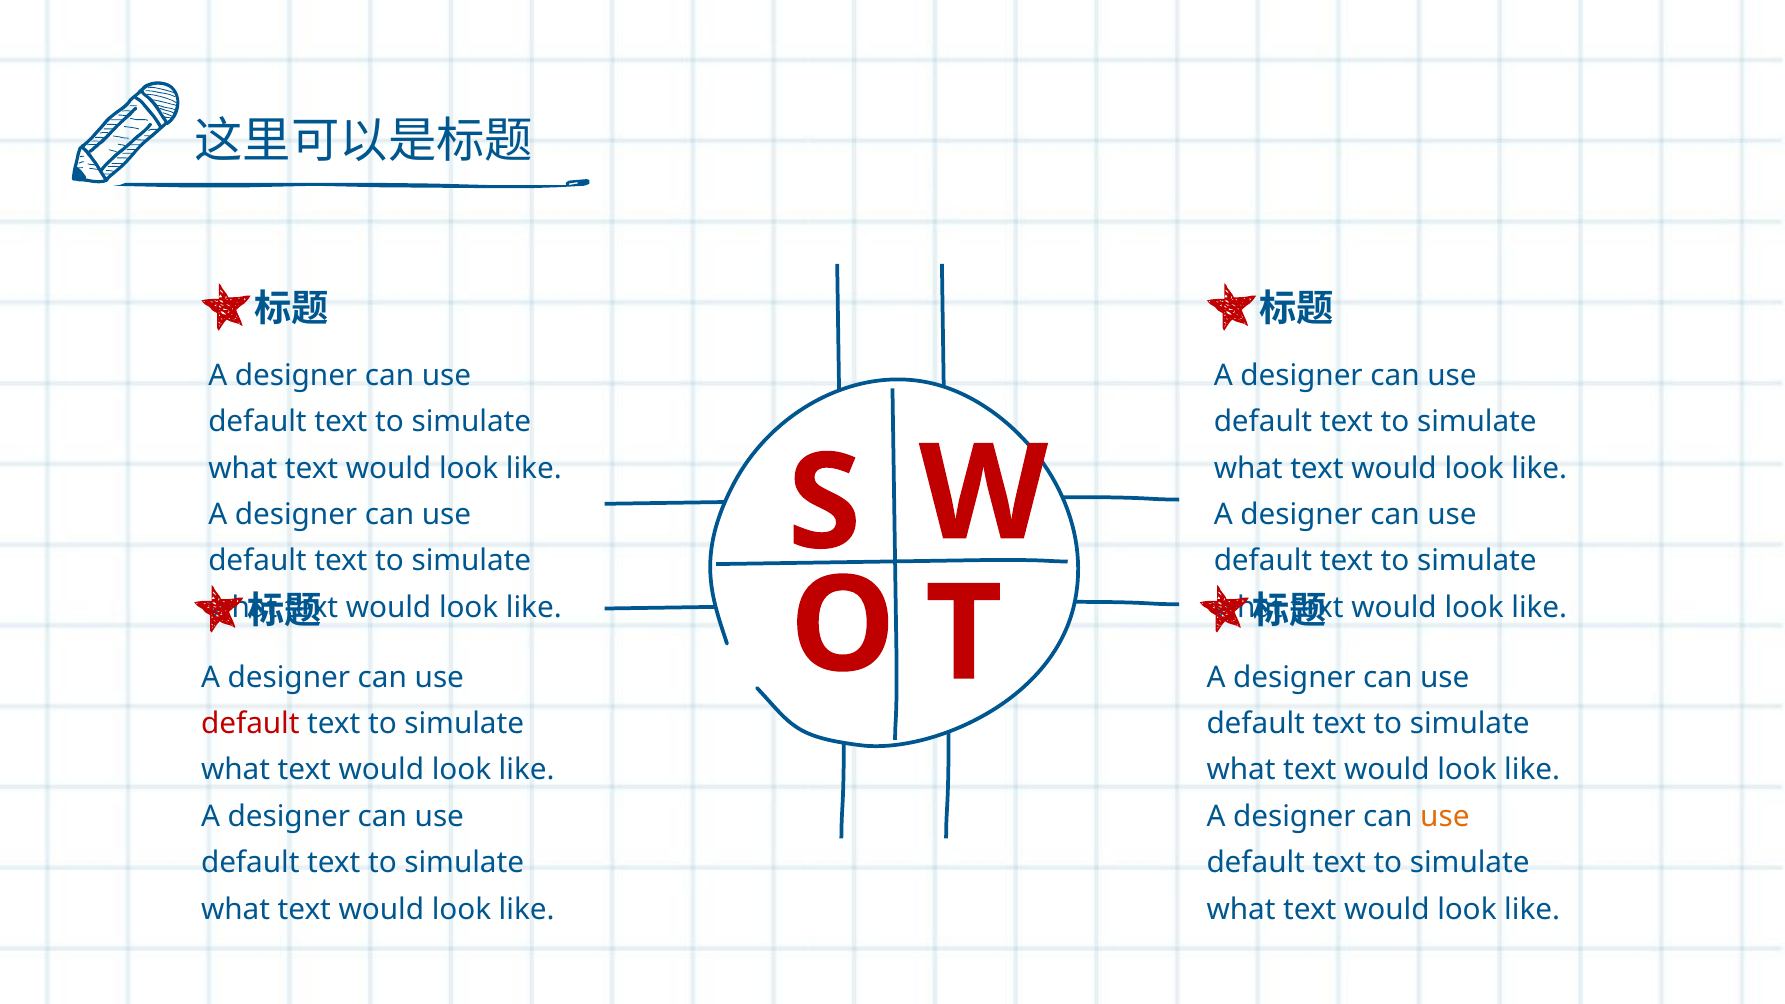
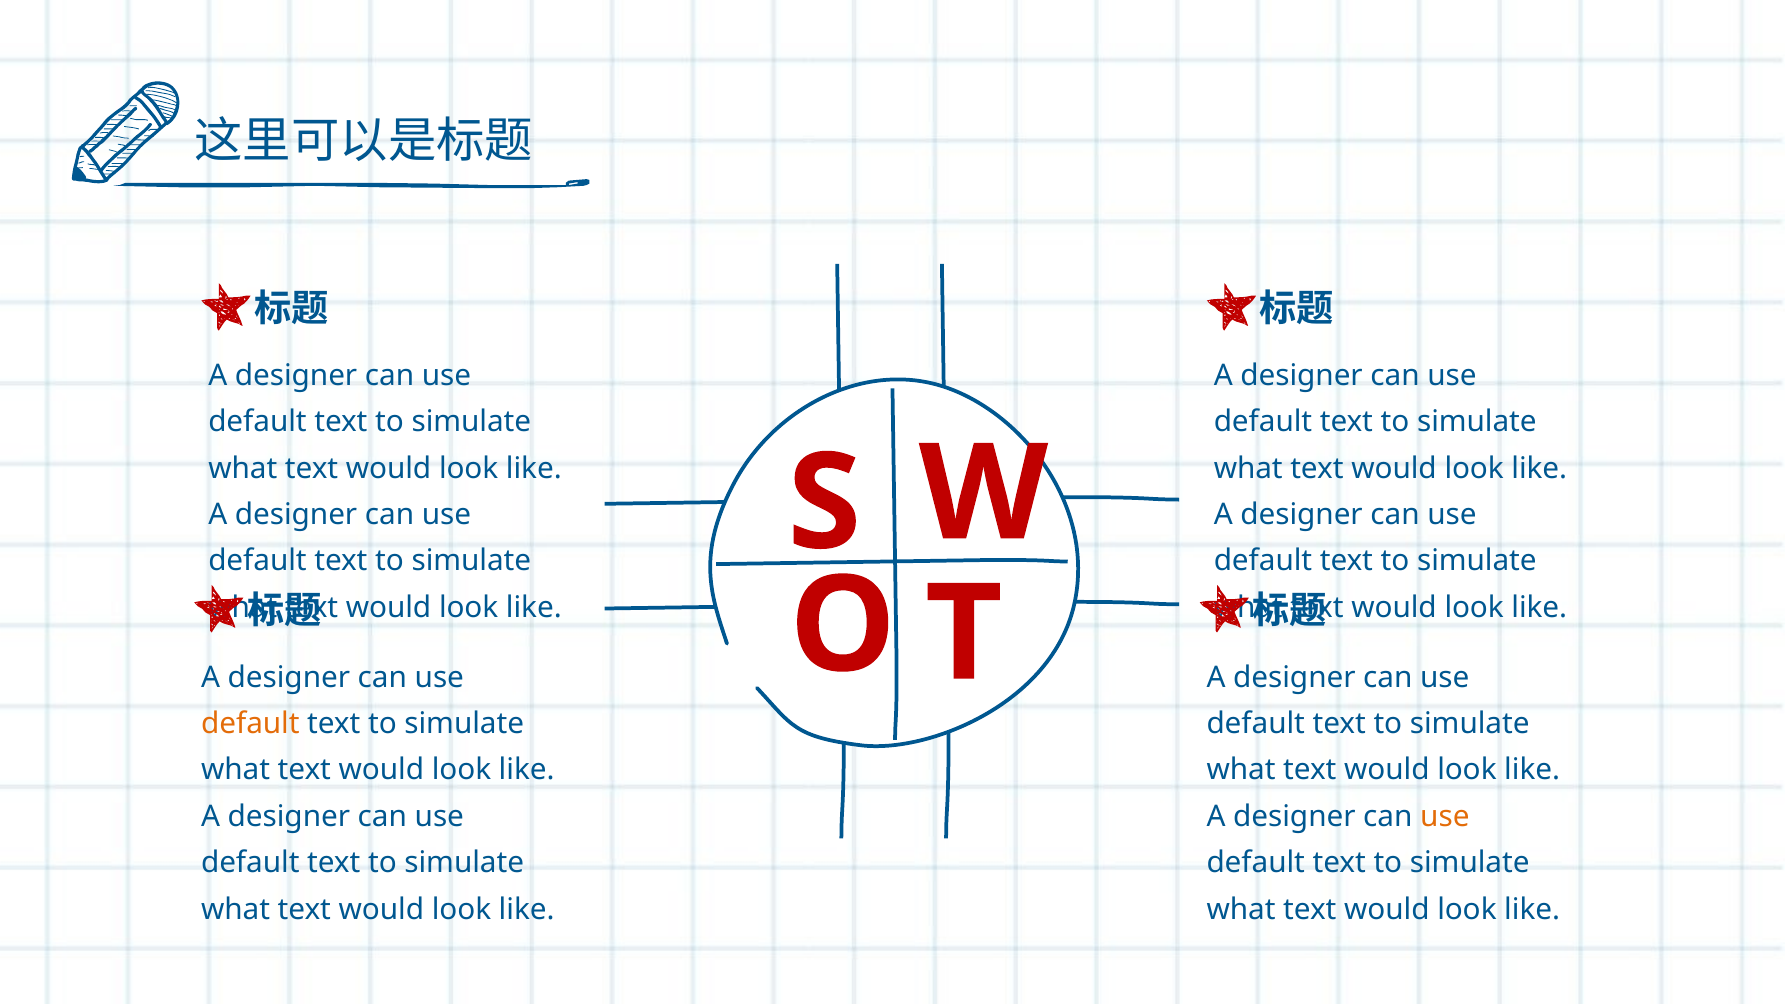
default colour: red -> orange (250, 724)
